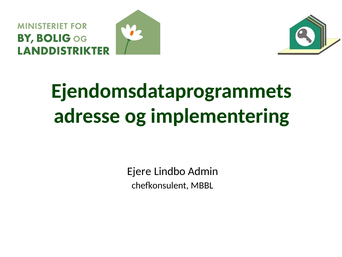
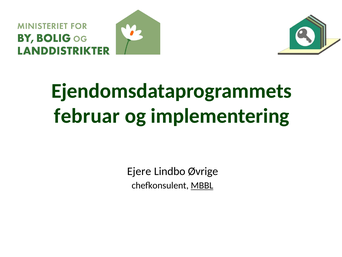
adresse: adresse -> februar (87, 116)
Admin: Admin -> Øvrige (203, 171)
MBBL underline: none -> present (202, 185)
